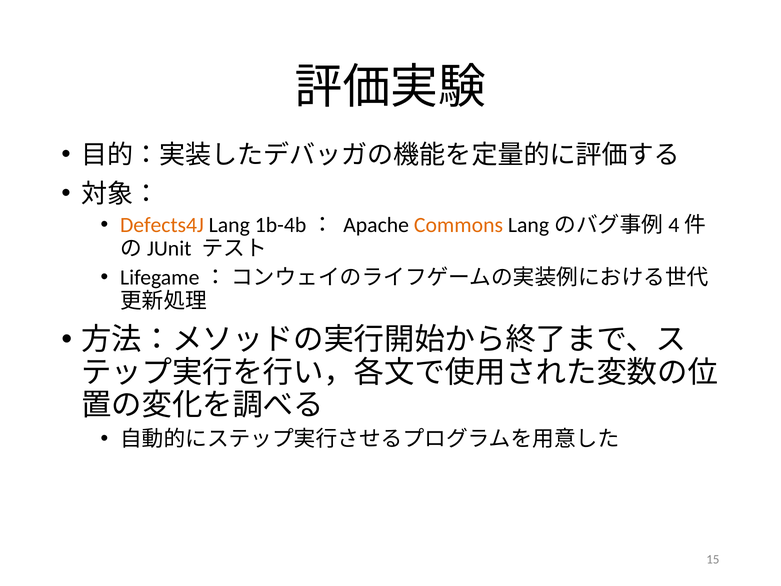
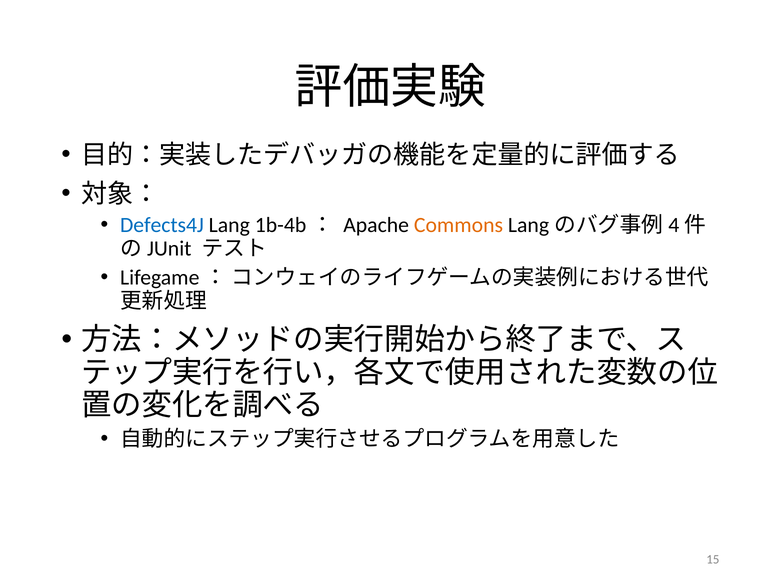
Defects4J colour: orange -> blue (162, 225)
